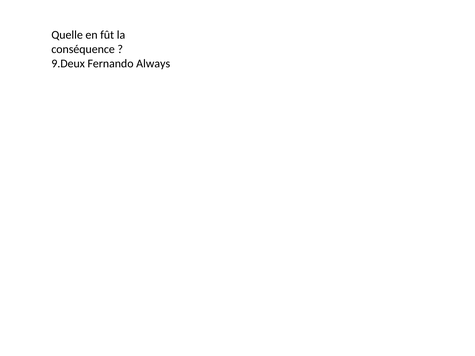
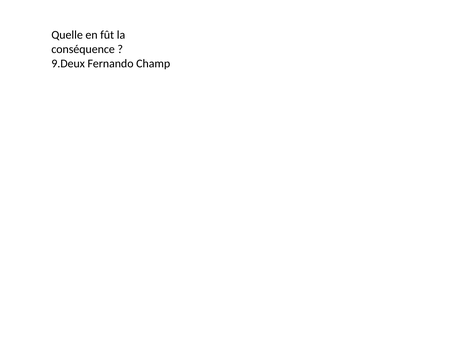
Always: Always -> Champ (153, 64)
